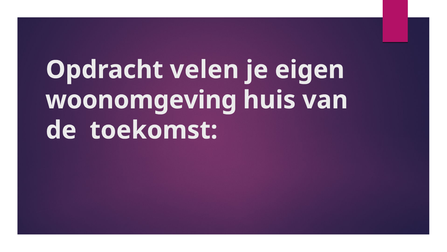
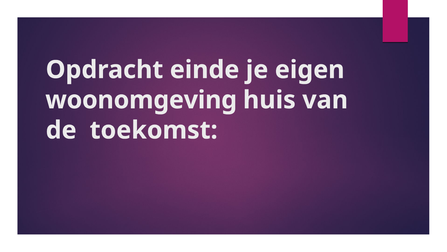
velen: velen -> einde (205, 70)
